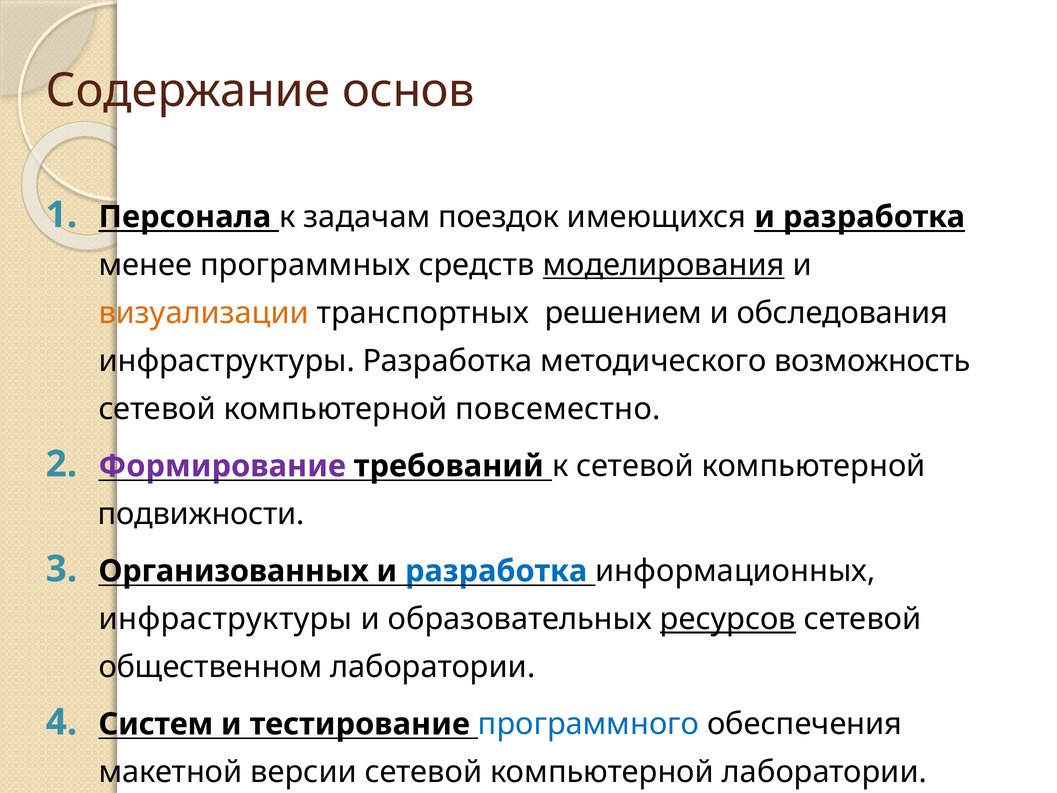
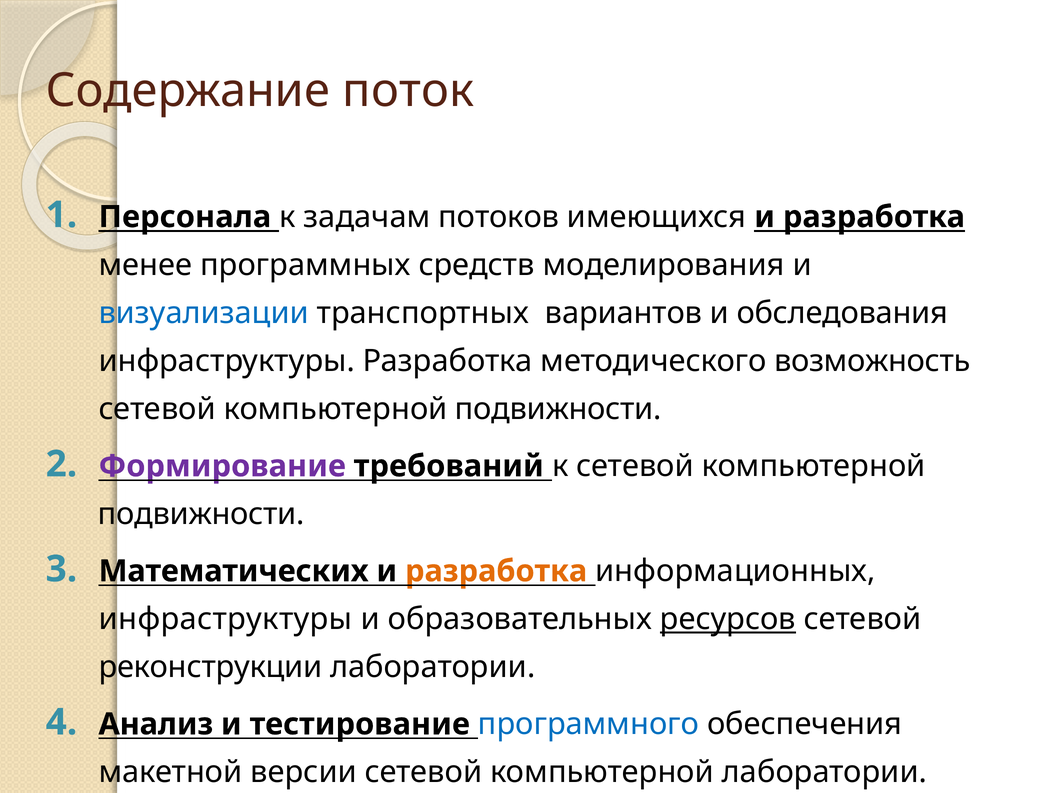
основ: основ -> поток (408, 91)
поездок: поездок -> потоков (499, 217)
моделирования underline: present -> none (664, 265)
визуализации colour: orange -> blue (204, 313)
решением: решением -> вариантов (623, 313)
повсеместно: повсеместно -> подвижности (558, 409)
Организованных: Организованных -> Математических (234, 571)
разработка colour: blue -> orange (496, 571)
общественном: общественном -> реконструкции (210, 667)
Систем: Систем -> Анализ (156, 724)
